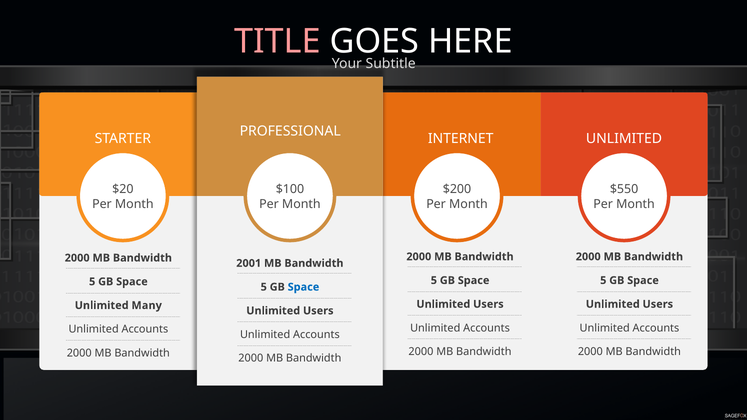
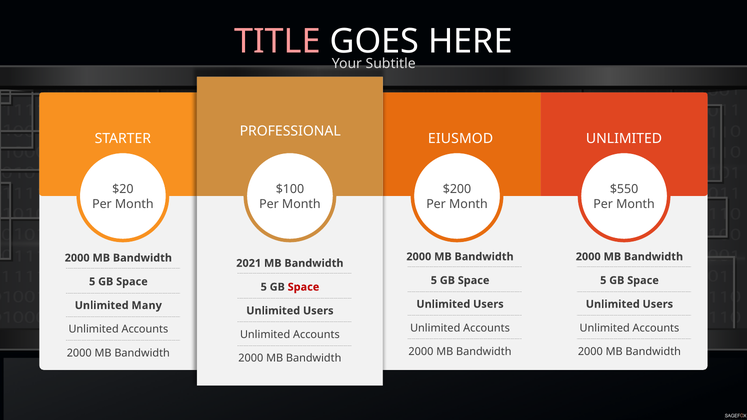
INTERNET: INTERNET -> EIUSMOD (461, 139)
2001: 2001 -> 2021 (249, 263)
Space colour: blue -> red (303, 287)
